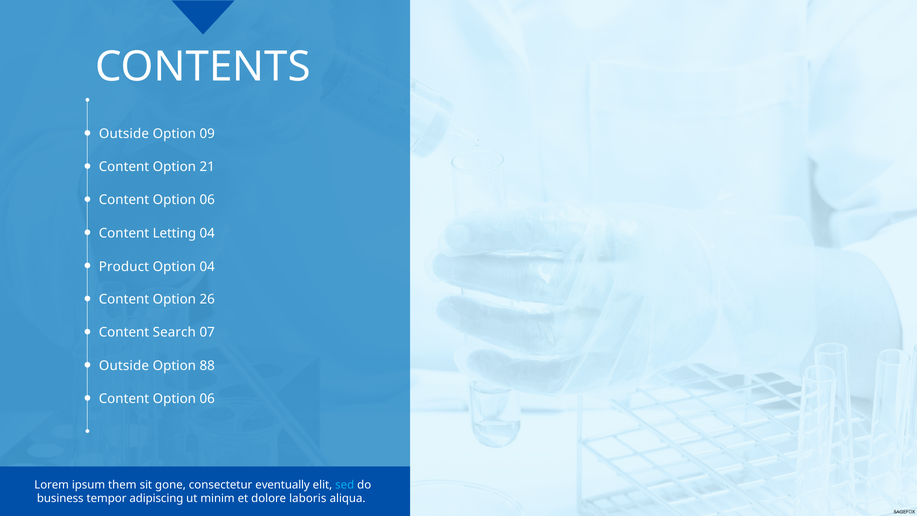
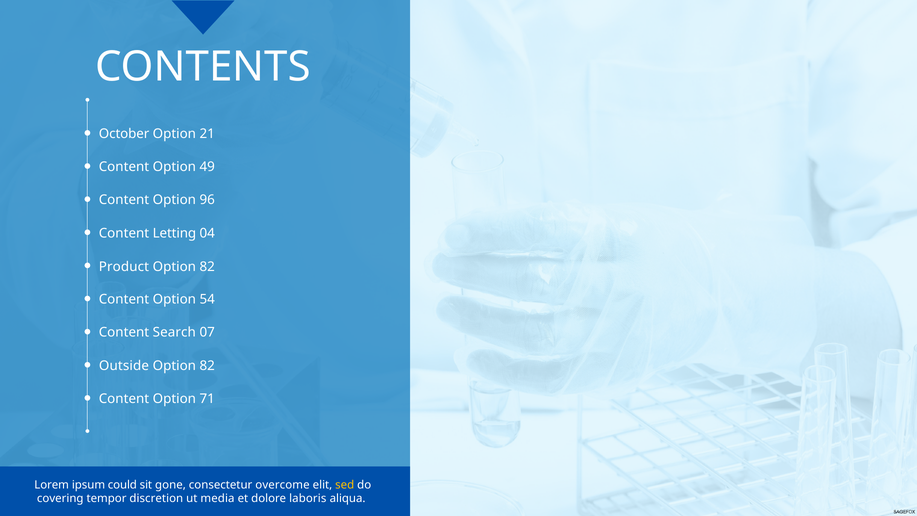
Outside: Outside -> October (124, 134)
09: 09 -> 21 (207, 134)
21: 21 -> 49 (207, 167)
06: 06 -> 96 (207, 200)
04: 04 -> 82 (207, 266)
26: 26 -> 54 (207, 299)
88: 88 -> 82 (207, 366)
06: 06 -> 71 (207, 399)
them: them -> could (122, 485)
eventually: eventually -> overcome (283, 485)
sed colour: light blue -> yellow (345, 485)
business: business -> covering (60, 498)
adipiscing: adipiscing -> discretion (156, 498)
minim: minim -> media (217, 498)
